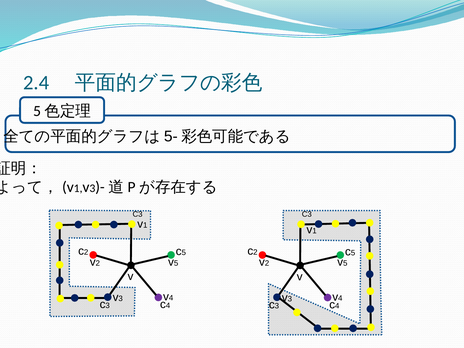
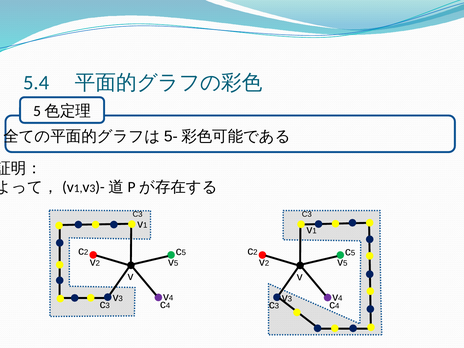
2.4: 2.4 -> 5.4 (36, 83)
